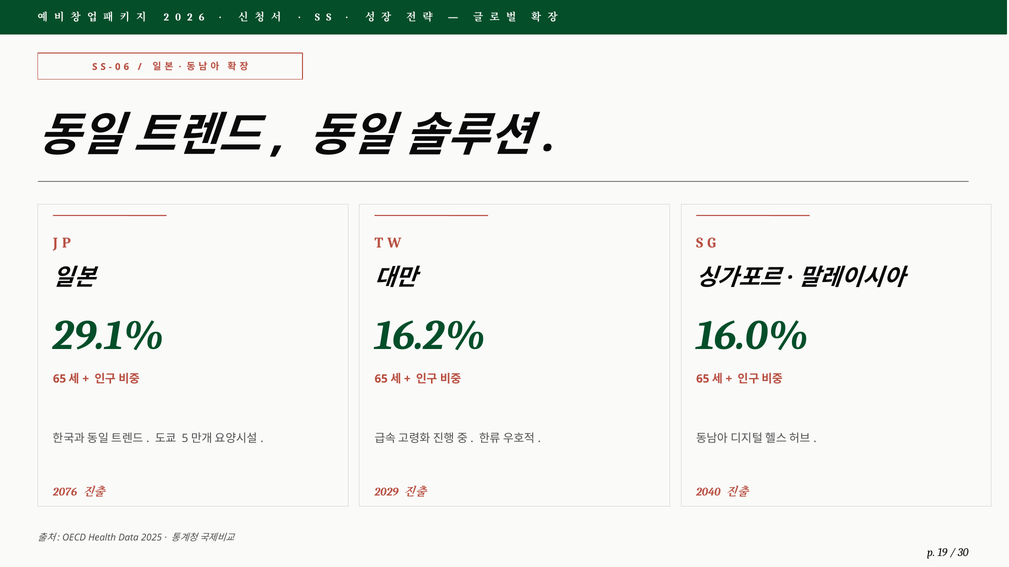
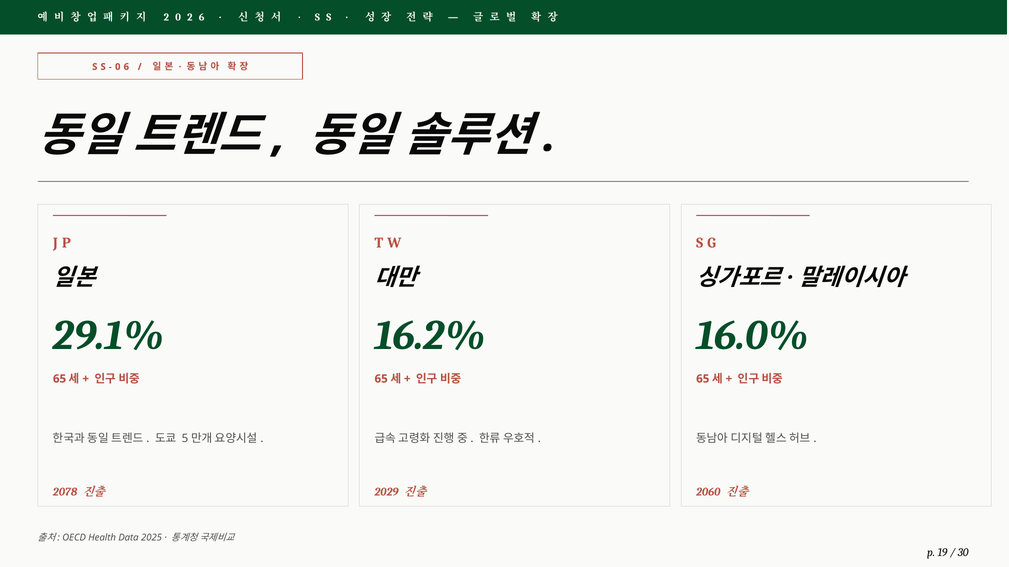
2076: 2076 -> 2078 (65, 493)
2040: 2040 -> 2060 (708, 493)
